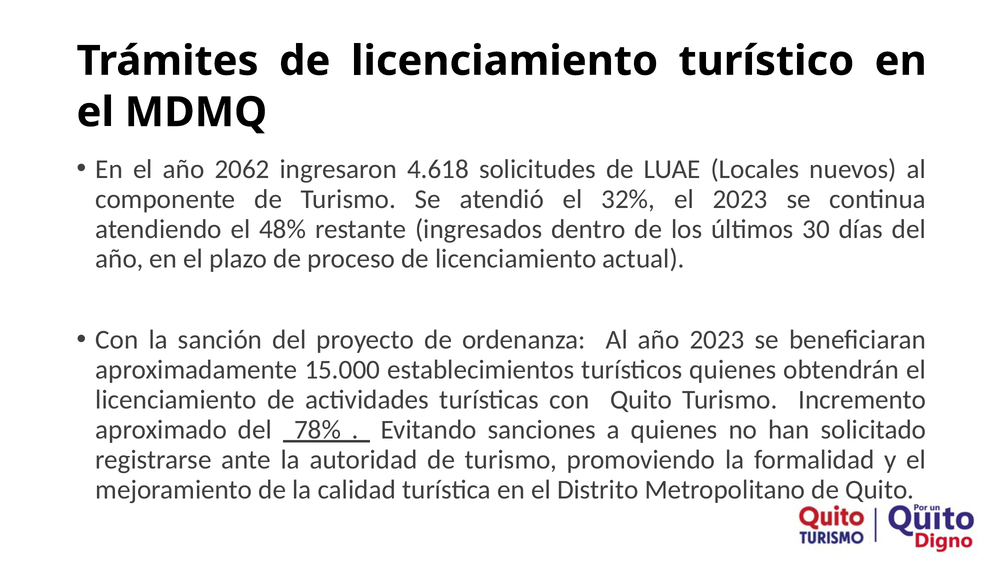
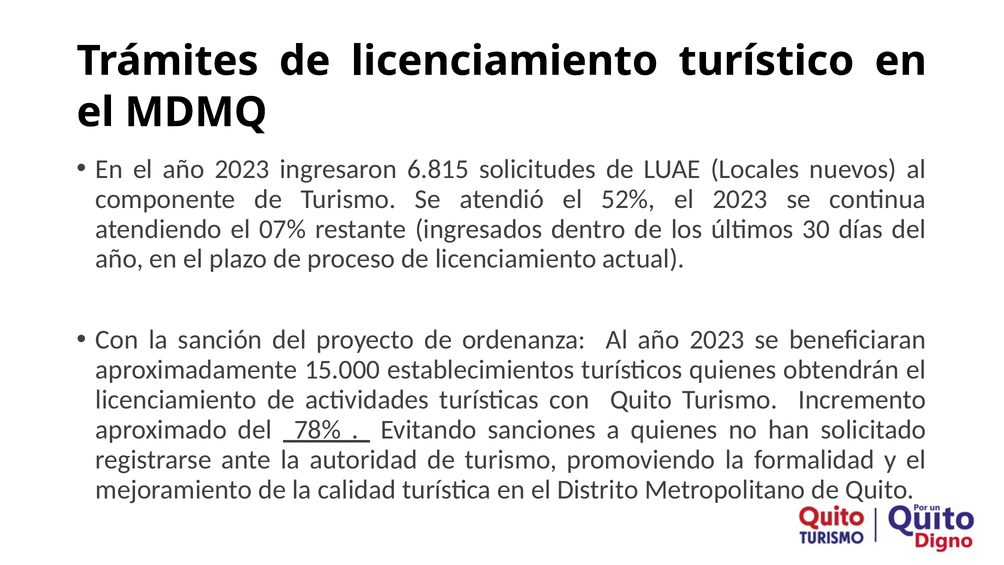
el año 2062: 2062 -> 2023 (242, 169)
4.618: 4.618 -> 6.815 (438, 169)
32%: 32% -> 52% (628, 199)
48%: 48% -> 07% (283, 229)
